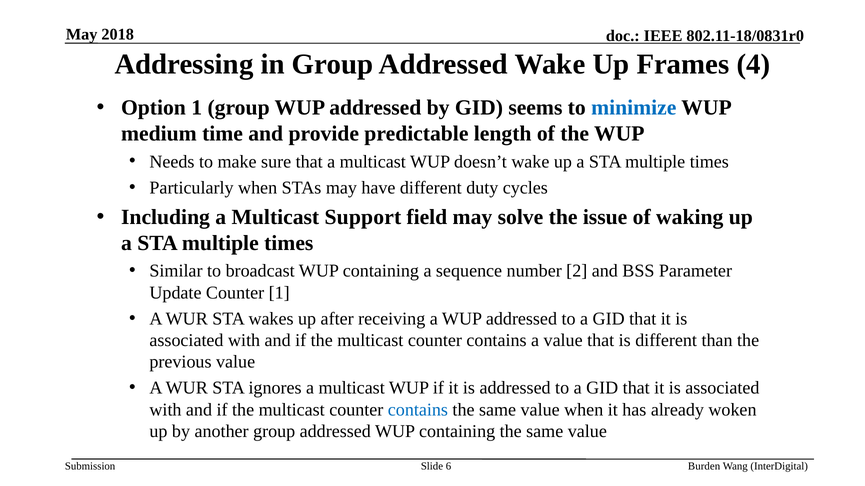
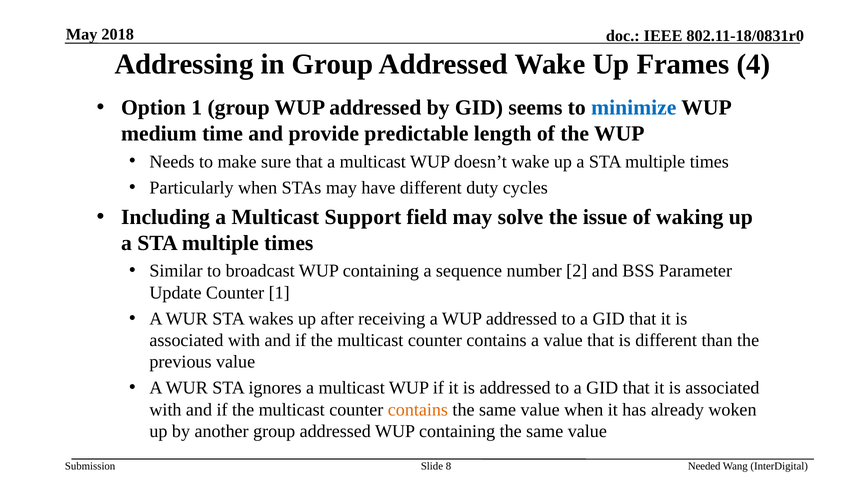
contains colour: blue -> orange (418, 410)
6: 6 -> 8 (448, 467)
Burden: Burden -> Needed (704, 467)
